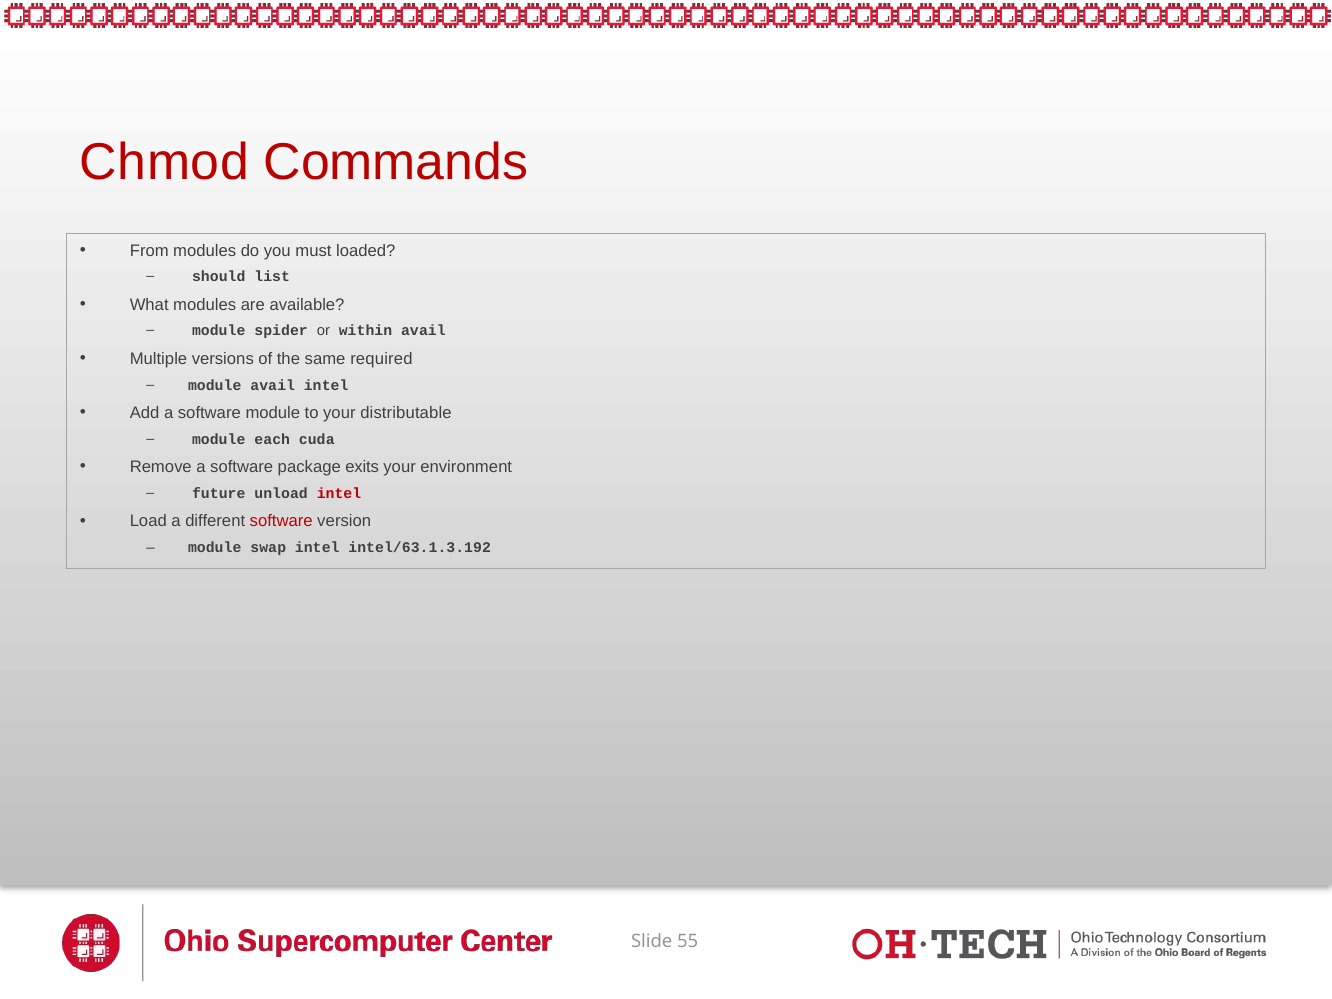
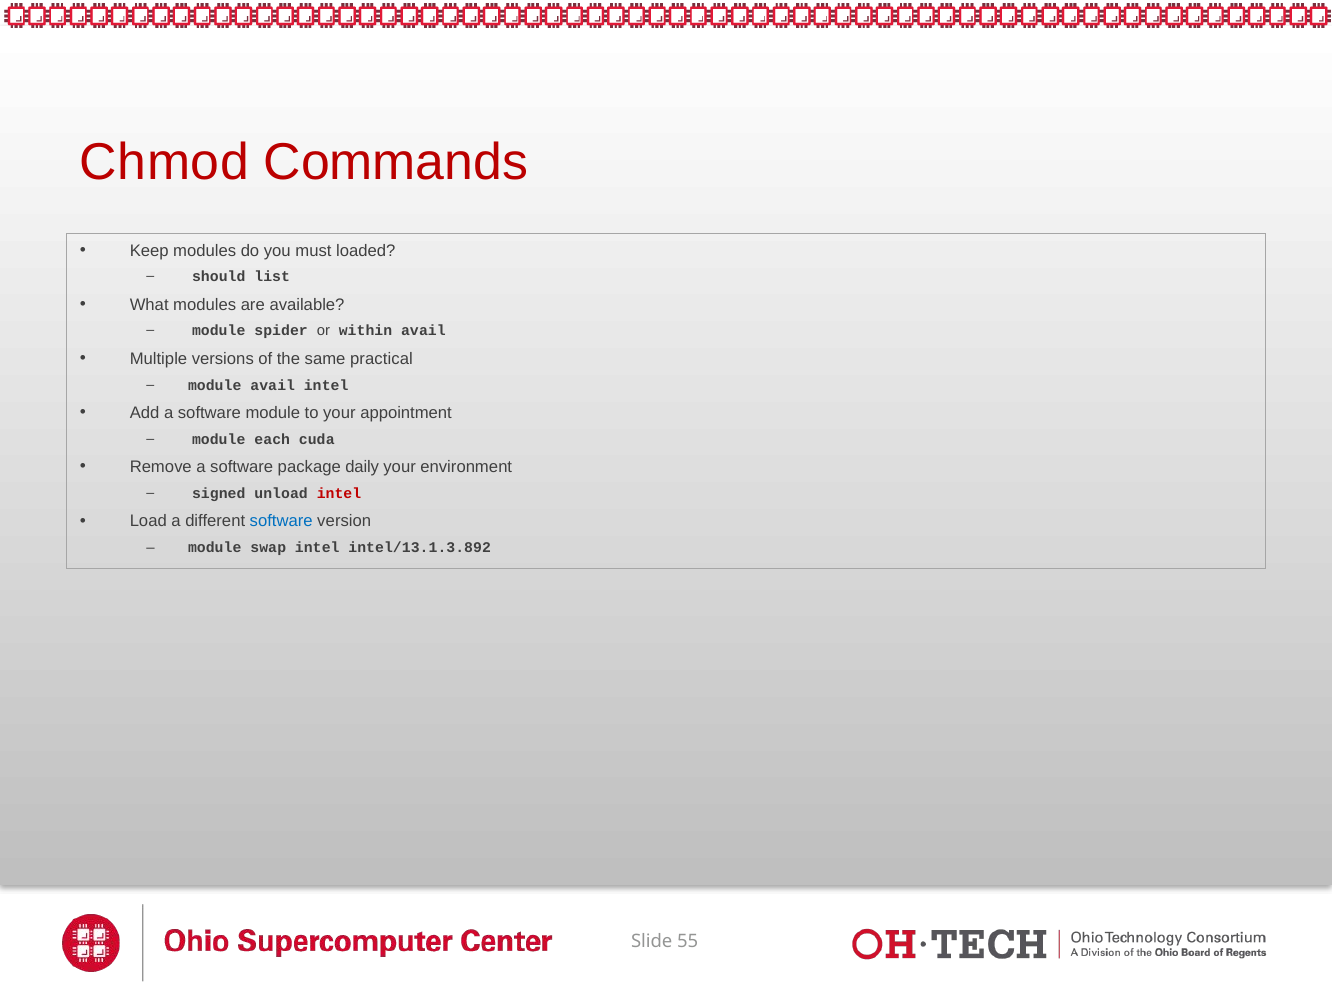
From: From -> Keep (149, 251)
required: required -> practical (381, 359)
distributable: distributable -> appointment (406, 413)
exits: exits -> daily (362, 467)
future: future -> signed (219, 494)
software colour: red -> blue (281, 521)
intel/63.1.3.192: intel/63.1.3.192 -> intel/13.1.3.892 (420, 548)
